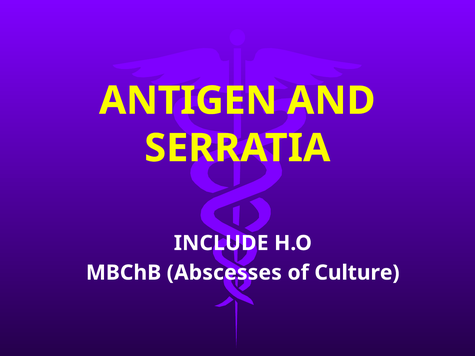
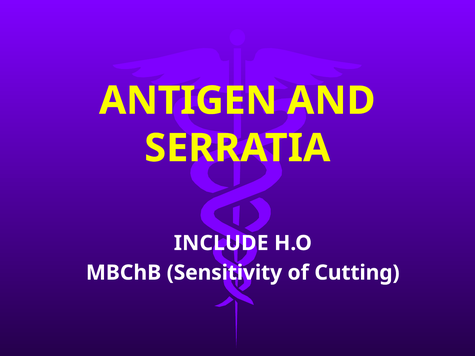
Abscesses: Abscesses -> Sensitivity (224, 273)
Culture: Culture -> Cutting (357, 273)
